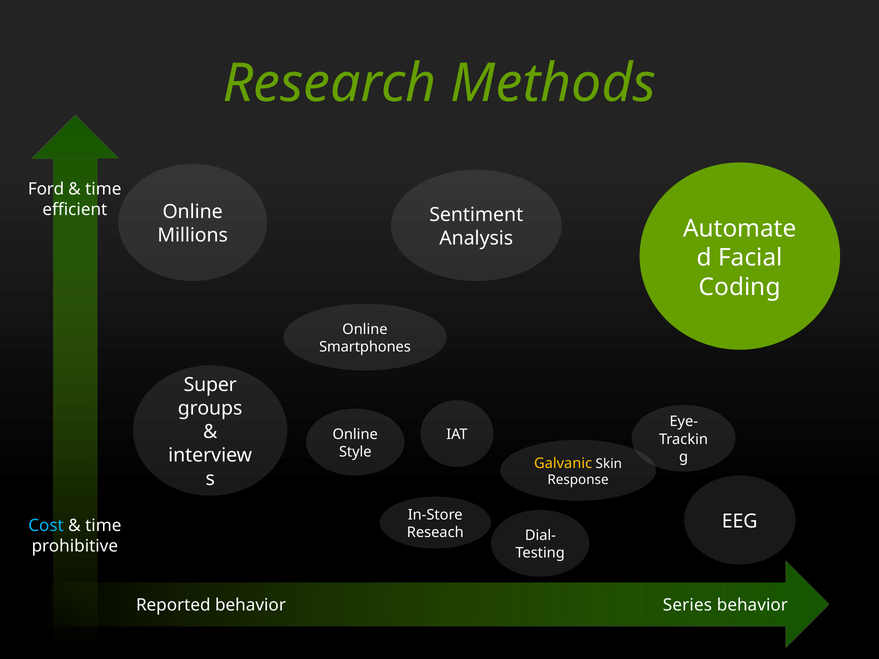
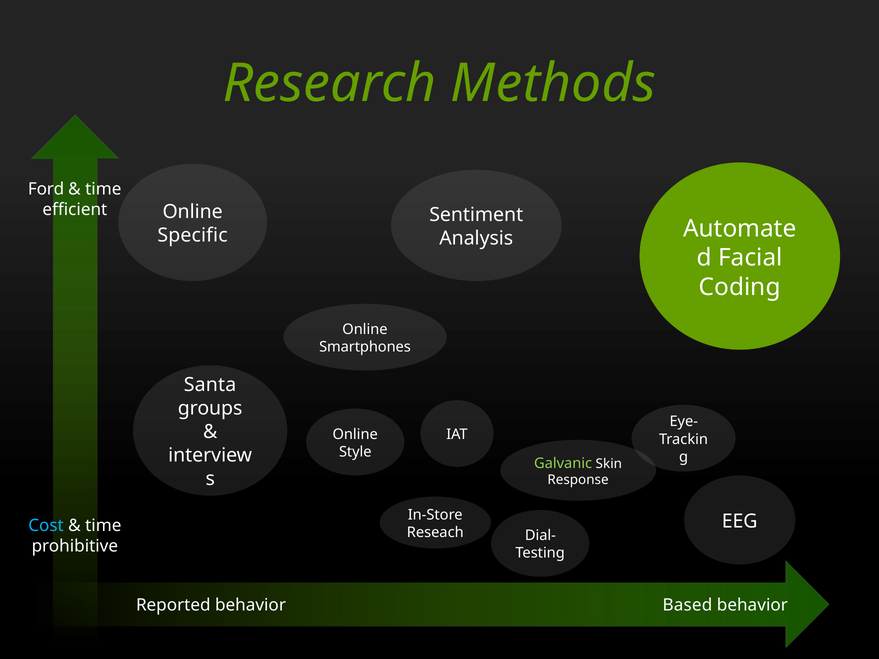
Millions: Millions -> Specific (193, 236)
Super: Super -> Santa (210, 385)
Galvanic colour: yellow -> light green (563, 463)
Series: Series -> Based (687, 605)
